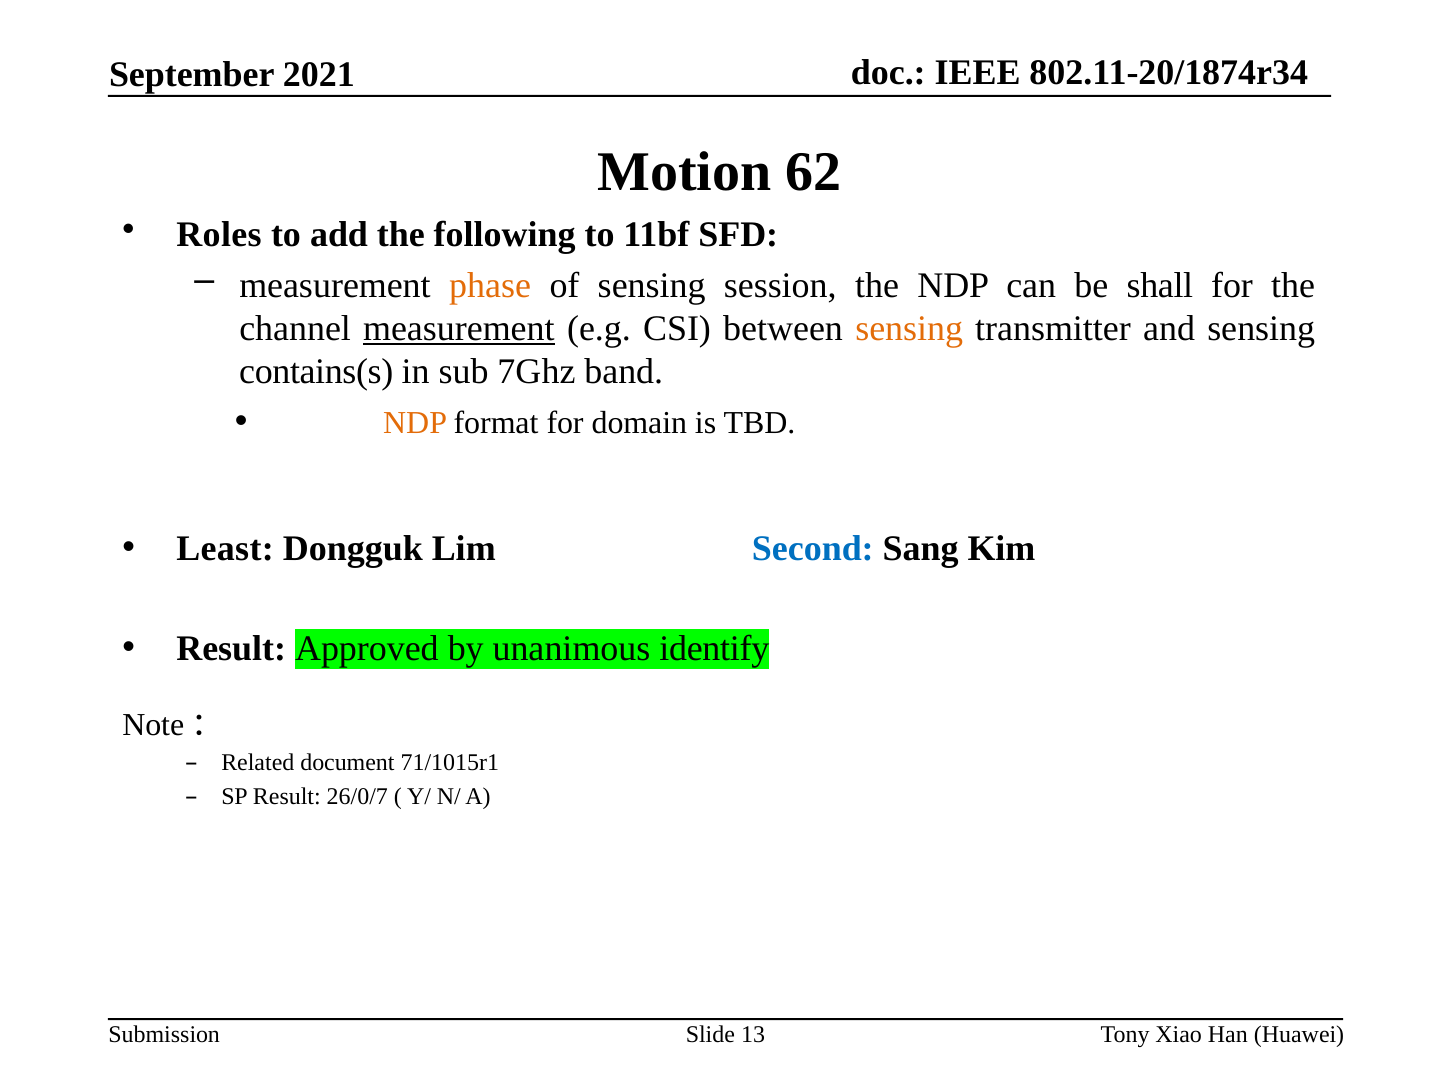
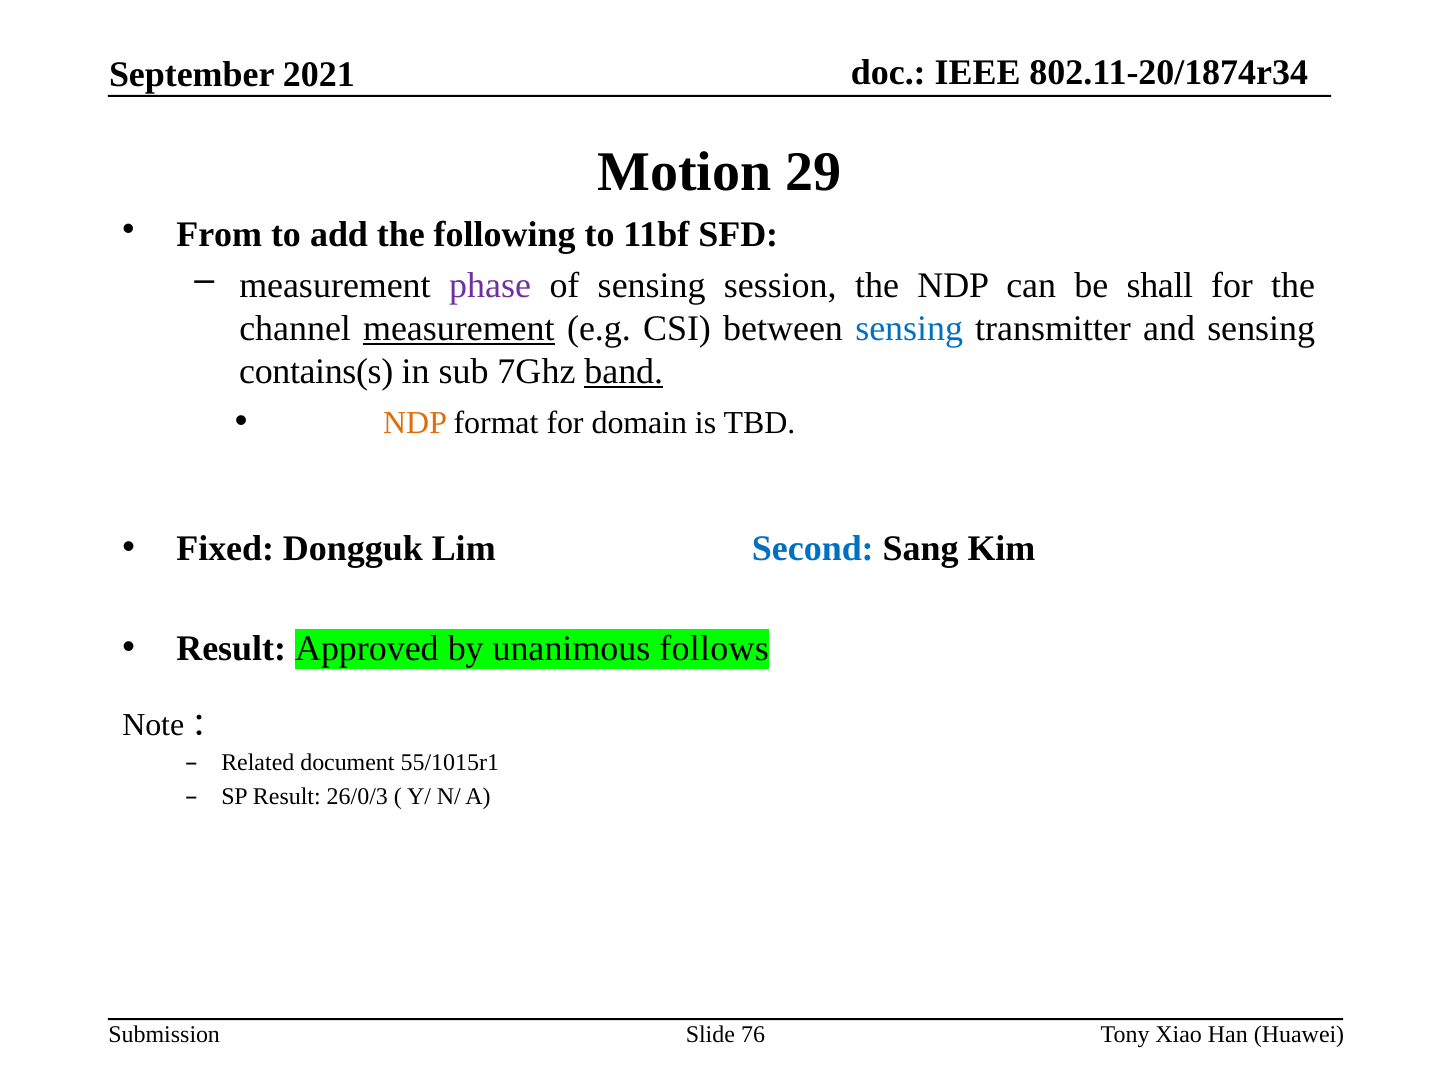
62: 62 -> 29 (813, 172)
Roles: Roles -> From (219, 235)
phase colour: orange -> purple (490, 286)
sensing colour: orange -> blue (909, 329)
band underline: none -> present (624, 372)
Least: Least -> Fixed (225, 548)
identify: identify -> follows (714, 649)
71/1015r1: 71/1015r1 -> 55/1015r1 (450, 763)
26/0/7: 26/0/7 -> 26/0/3 (357, 797)
13: 13 -> 76 (753, 1035)
